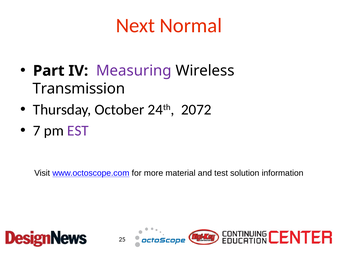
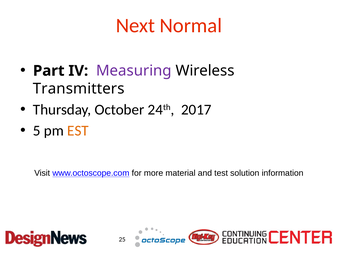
Transmission: Transmission -> Transmitters (79, 89)
2072: 2072 -> 2017 (196, 110)
7: 7 -> 5 (37, 131)
EST colour: purple -> orange (78, 131)
